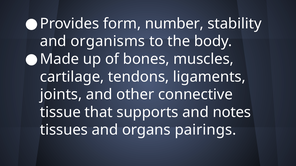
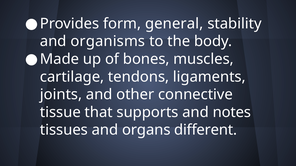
number: number -> general (174, 24)
pairings: pairings -> different (206, 130)
